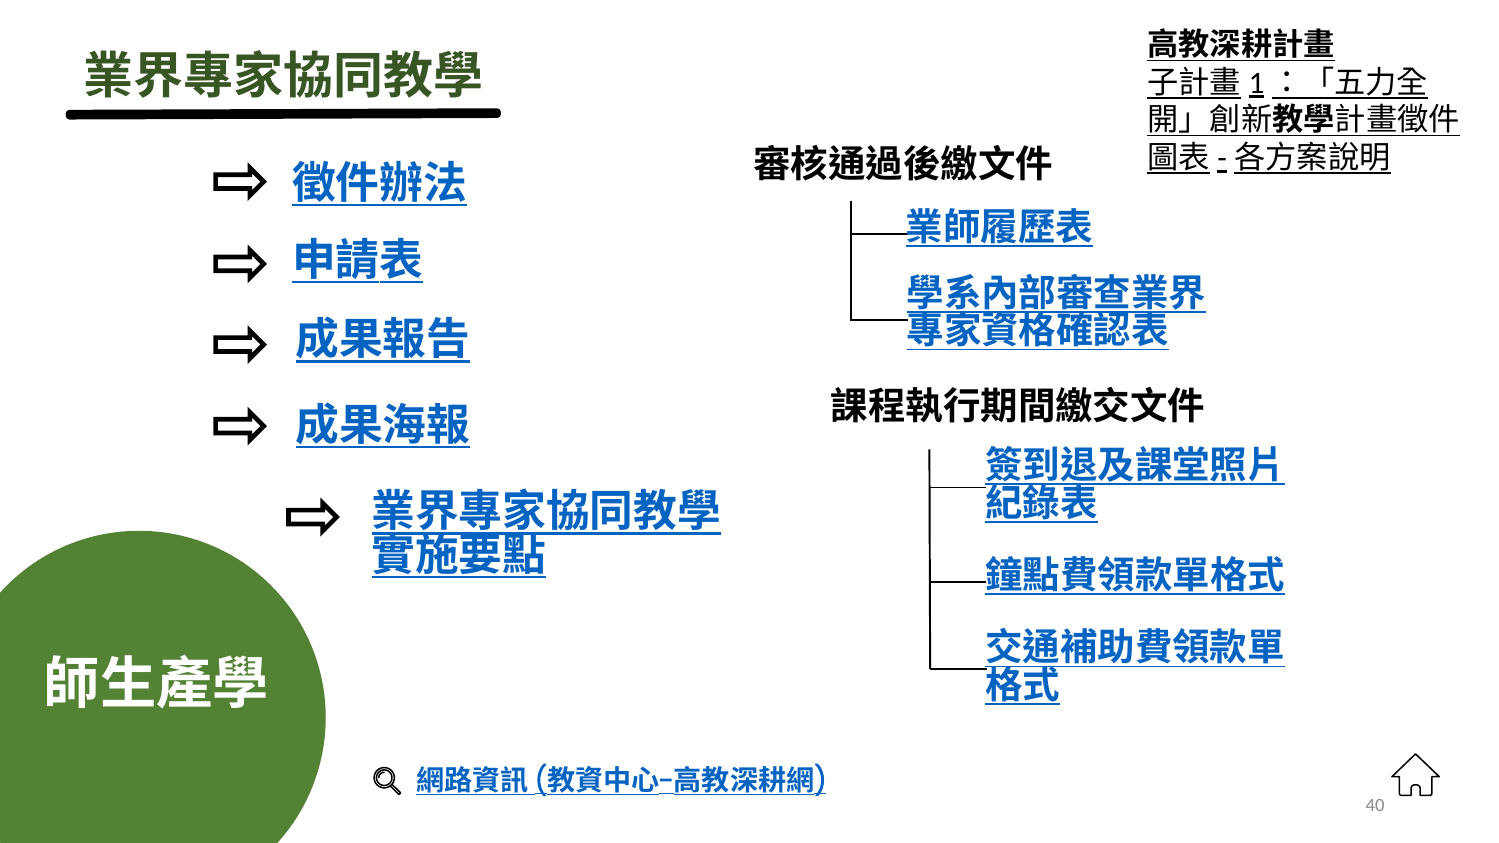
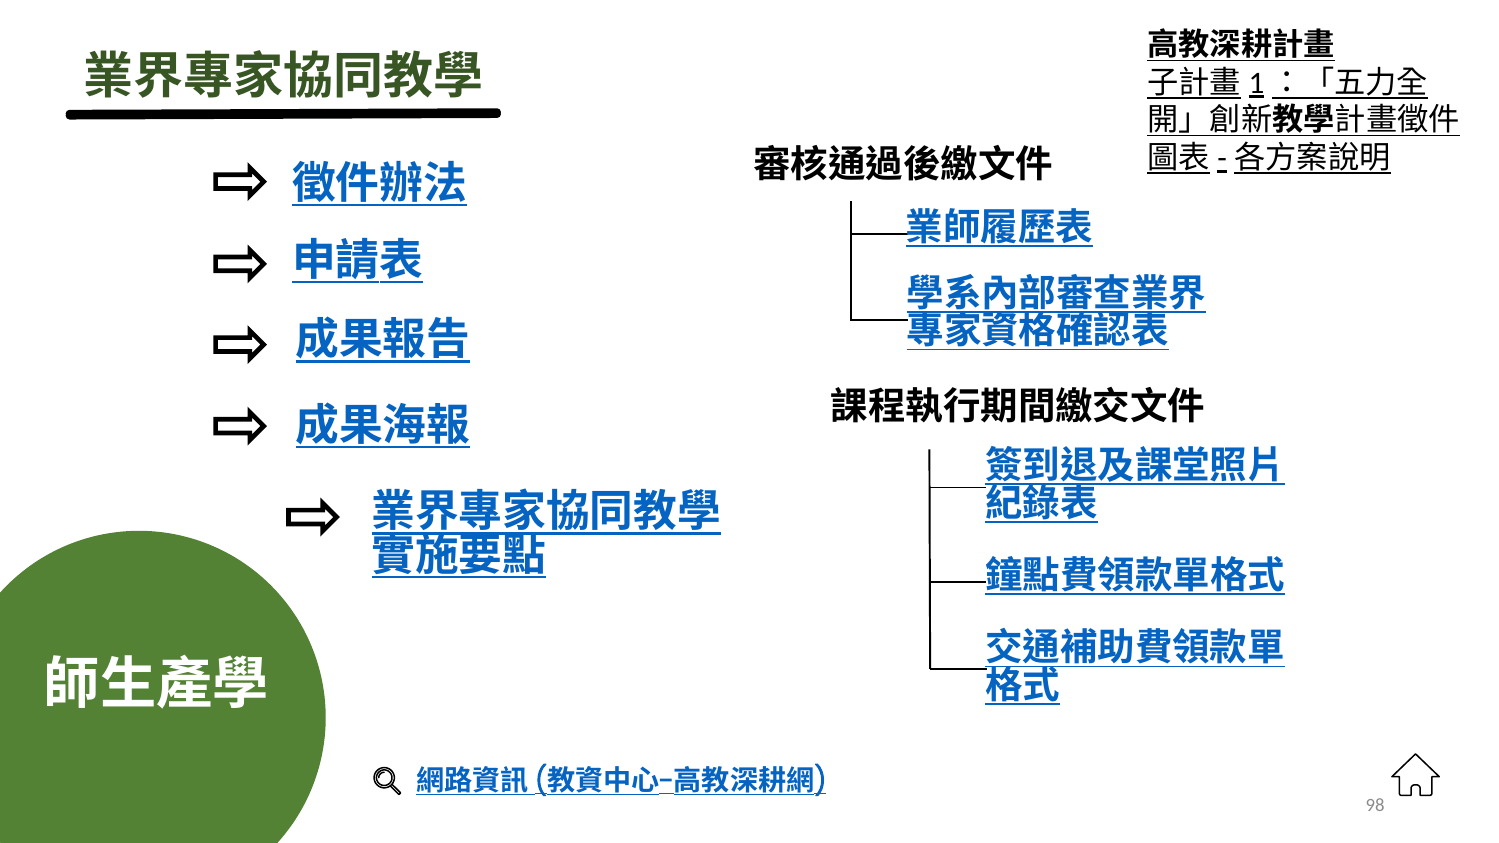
40: 40 -> 98 (1375, 805)
